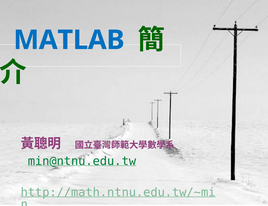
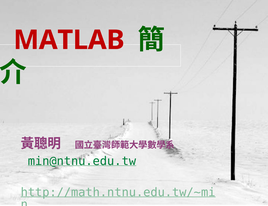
MATLAB colour: blue -> red (69, 40)
